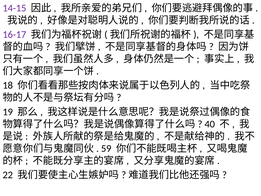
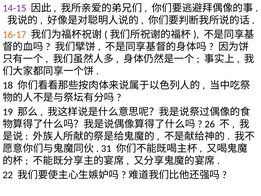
16-17 colour: purple -> orange (14, 35)
40: 40 -> 26 (210, 124)
59: 59 -> 31 (106, 148)
